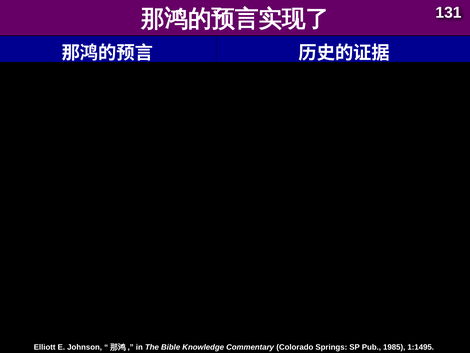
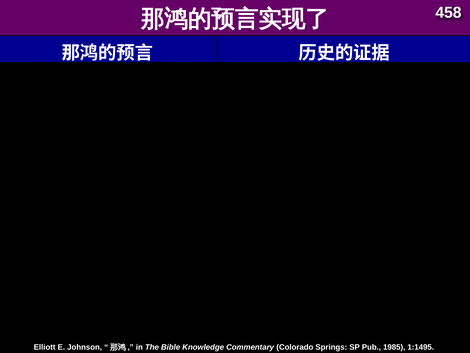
131: 131 -> 458 (448, 13)
